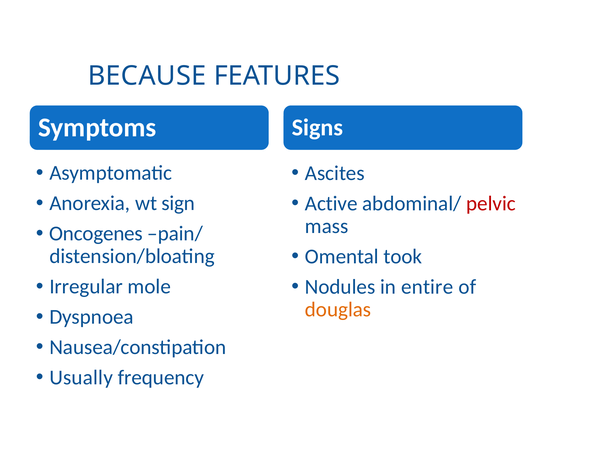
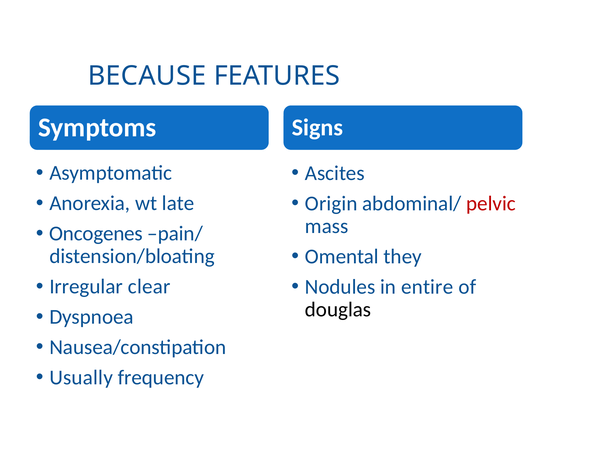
sign: sign -> late (178, 203)
Active: Active -> Origin (331, 204)
took: took -> they (403, 257)
mole: mole -> clear (149, 287)
douglas colour: orange -> black (338, 310)
